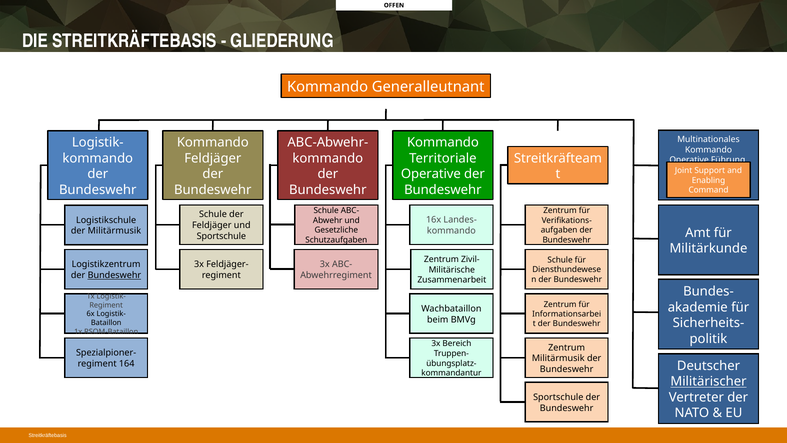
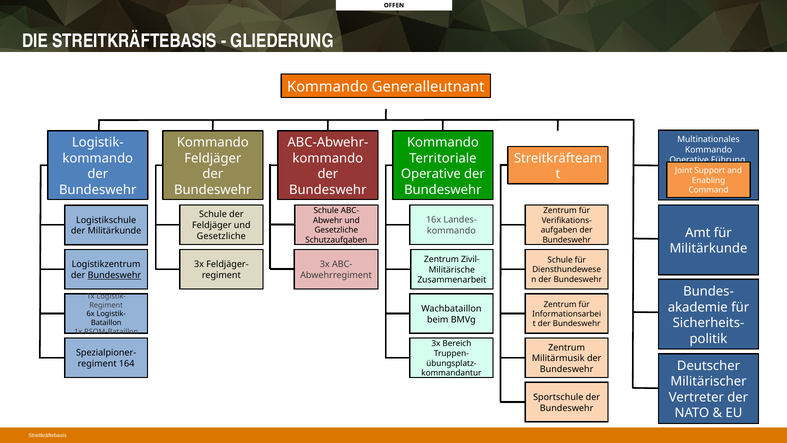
der Militärmusik: Militärmusik -> Militärkunde (114, 231)
Sportschule: Sportschule -> Gesetzliche (221, 236)
Militärischer underline: present -> none (708, 381)
